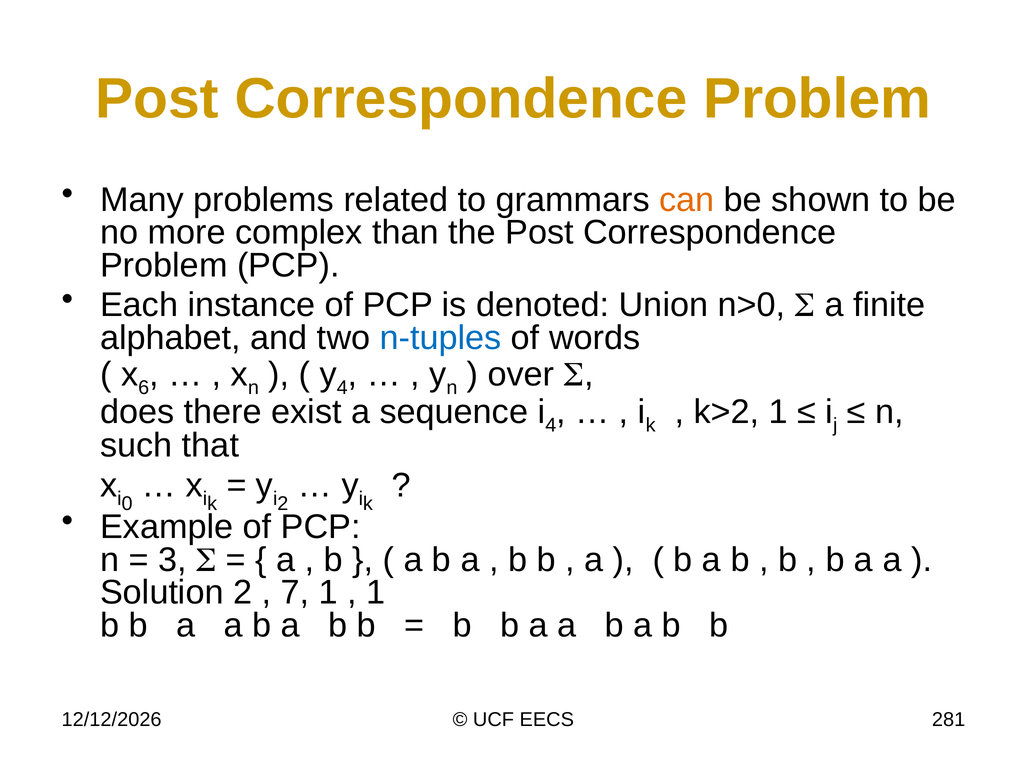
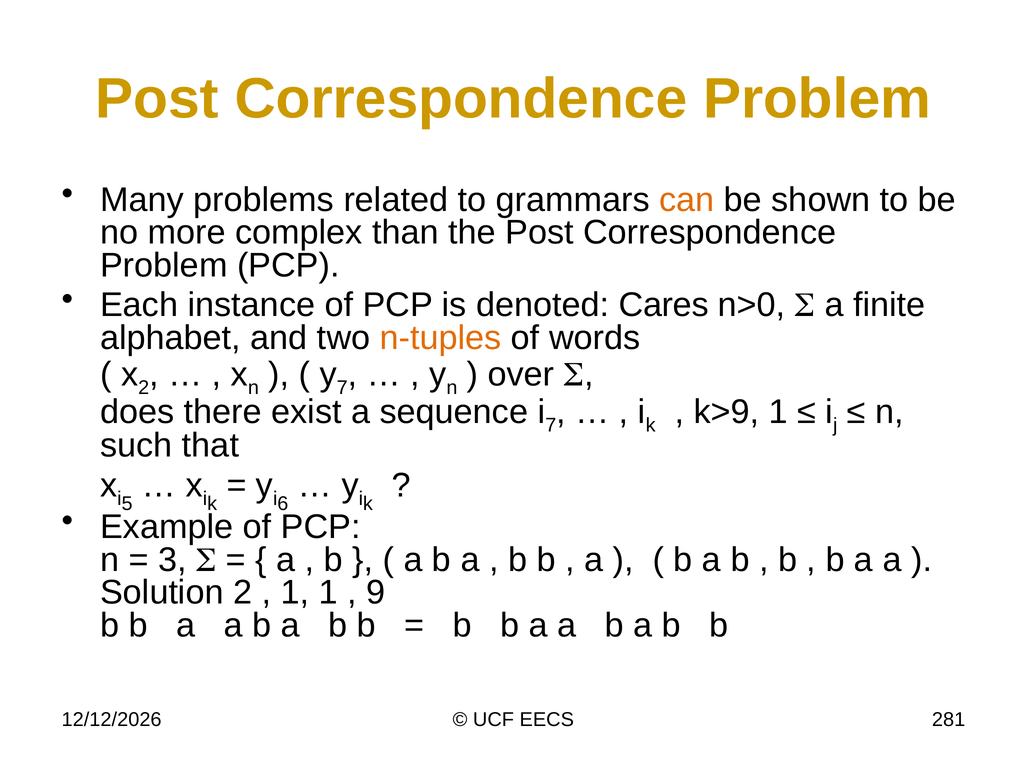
Union: Union -> Cares (664, 305)
n-tuples colour: blue -> orange (441, 338)
6: 6 -> 2 (144, 388)
4: 4 -> 7 (342, 388)
4: 4 -> 7 (551, 425)
k>2: k>2 -> k>9 (726, 412)
0: 0 -> 5 (127, 504)
2: 2 -> 6 (283, 504)
7: 7 -> 1 (295, 593)
1: 1 -> 9 (376, 593)
